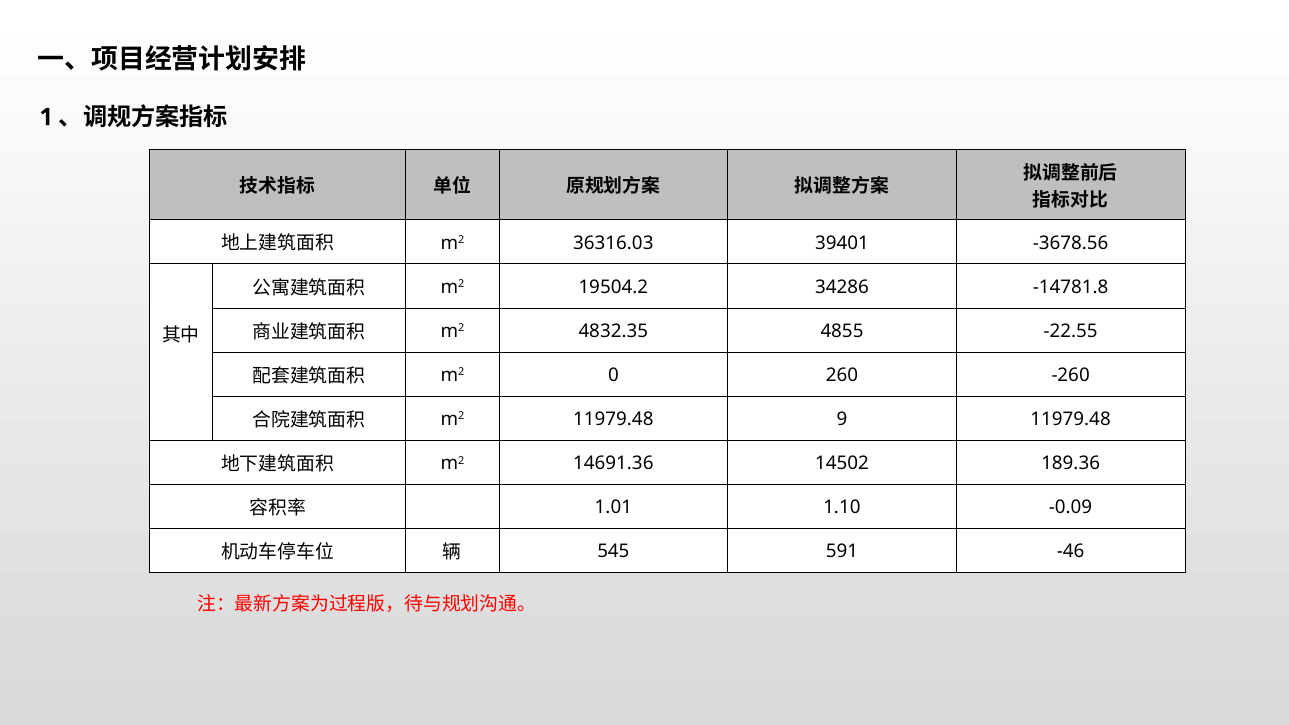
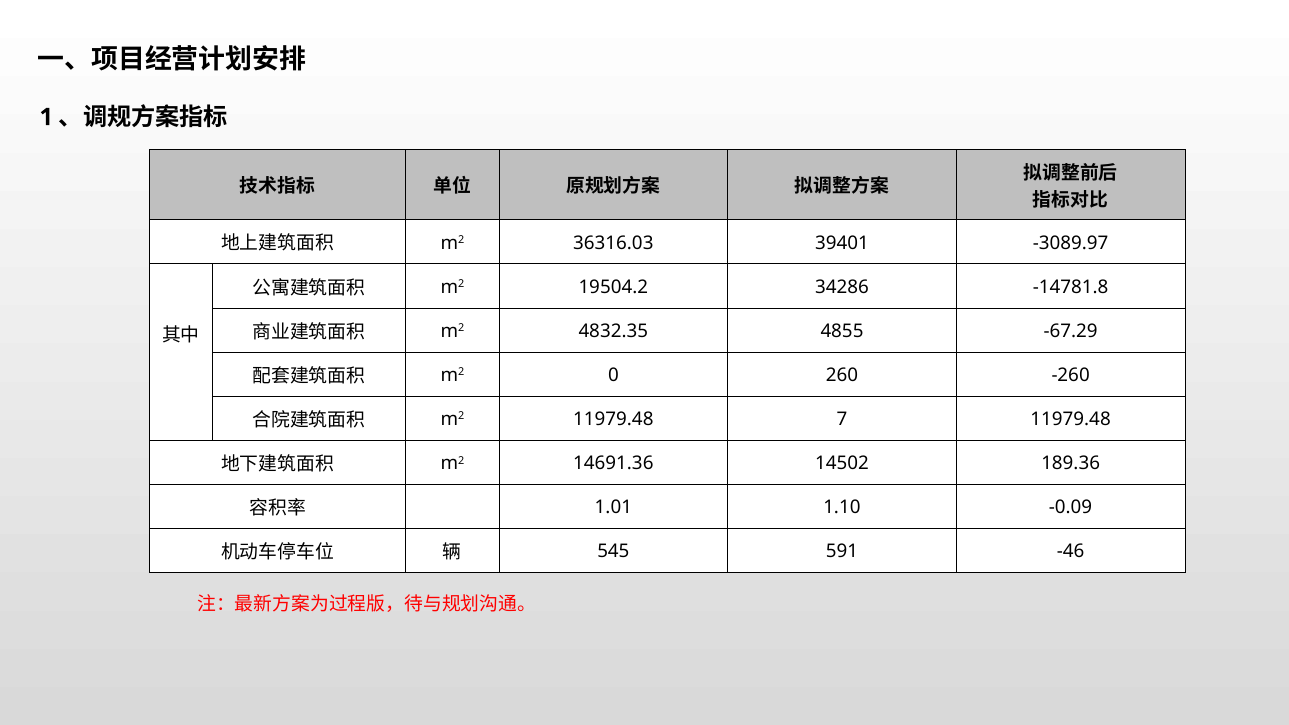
-3678.56: -3678.56 -> -3089.97 (1071, 243)
-22.55: -22.55 -> -67.29 (1071, 331)
9: 9 -> 7 (842, 419)
